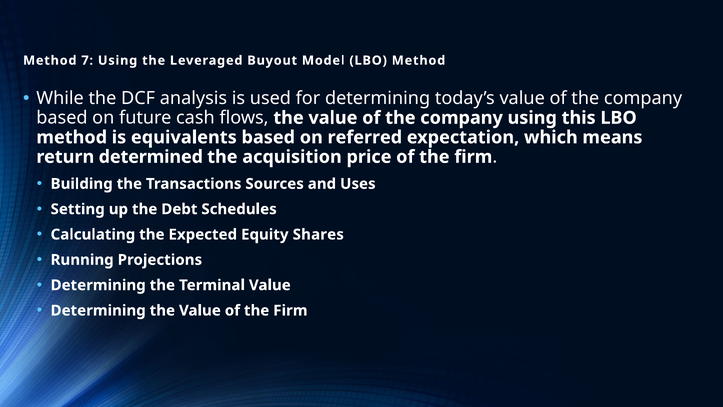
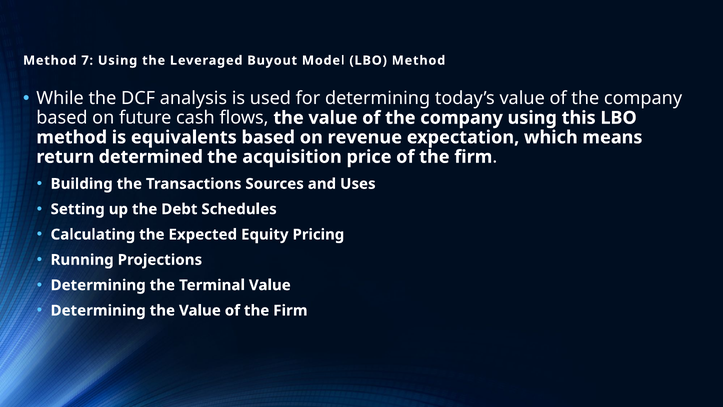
referred: referred -> revenue (365, 137)
Shares: Shares -> Pricing (318, 234)
